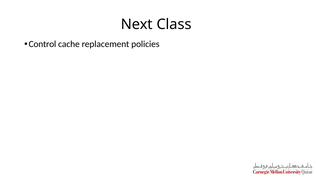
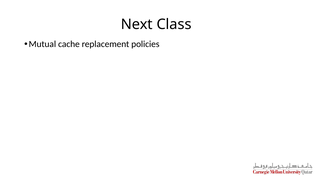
Control: Control -> Mutual (42, 44)
